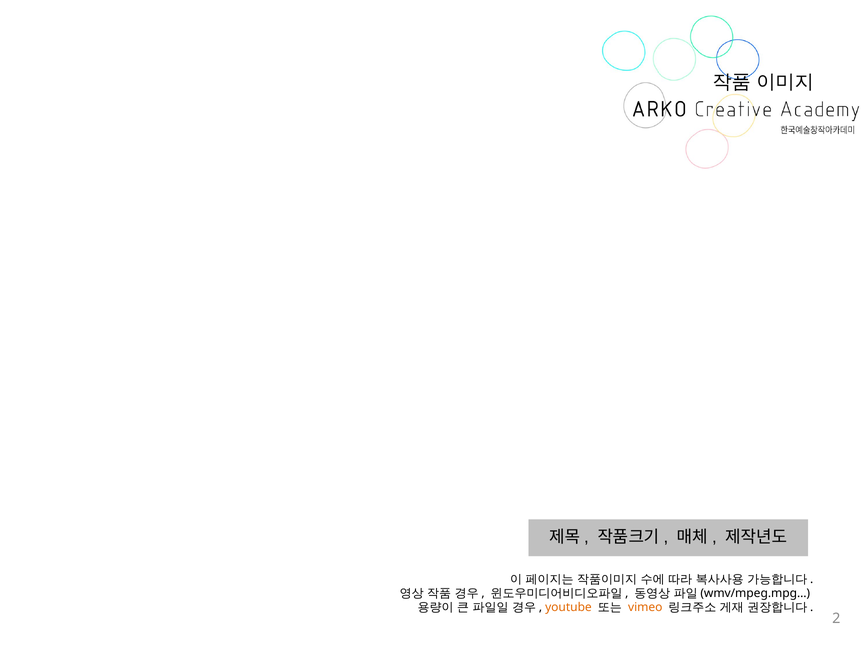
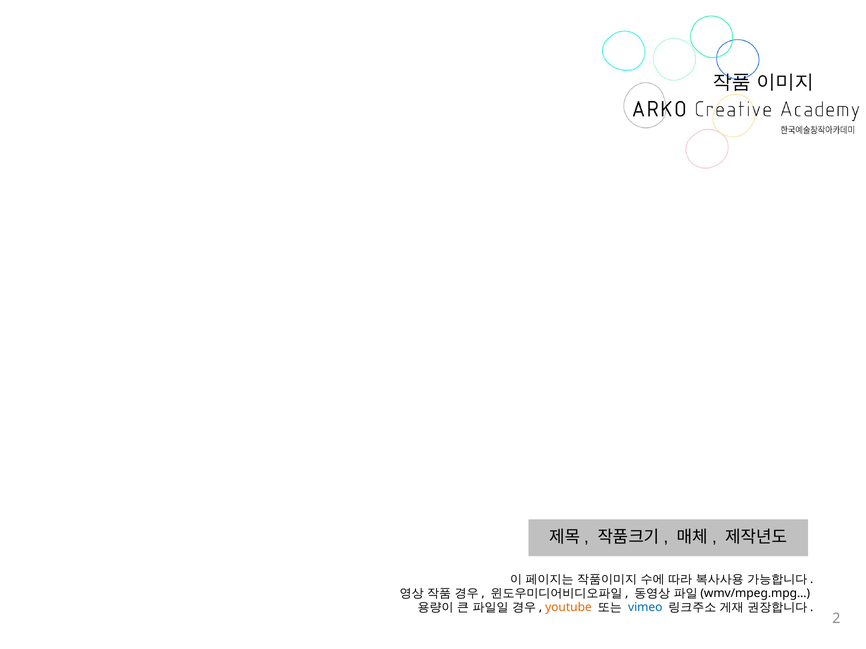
vimeo colour: orange -> blue (645, 608)
